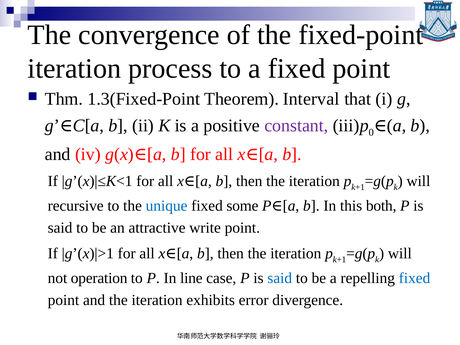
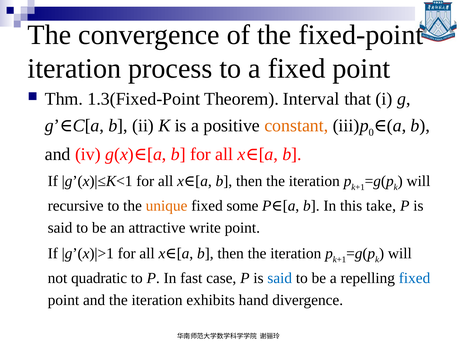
constant colour: purple -> orange (296, 125)
unique colour: blue -> orange (167, 206)
both: both -> take (381, 206)
operation: operation -> quadratic (99, 278)
line: line -> fast (191, 278)
error: error -> hand (254, 300)
